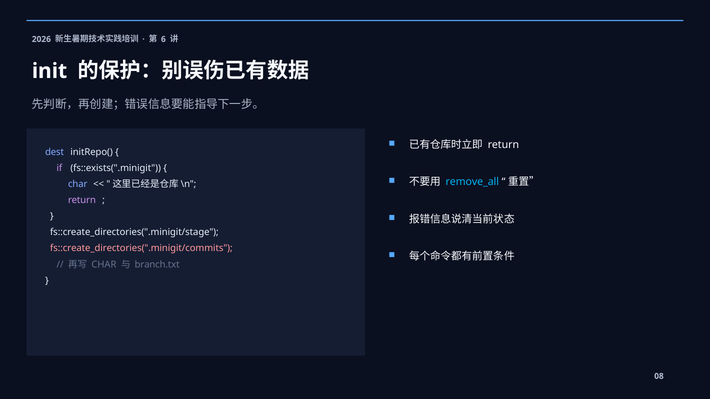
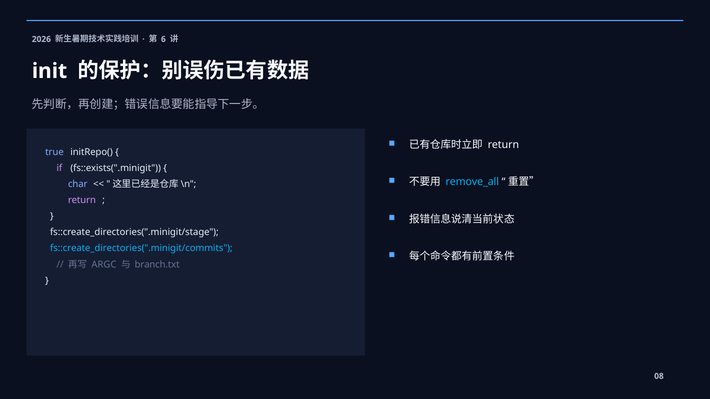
dest: dest -> true (54, 152)
fs::create_directories(".minigit/commits colour: pink -> light blue (141, 249)
CHAR: CHAR -> ARGC (104, 265)
